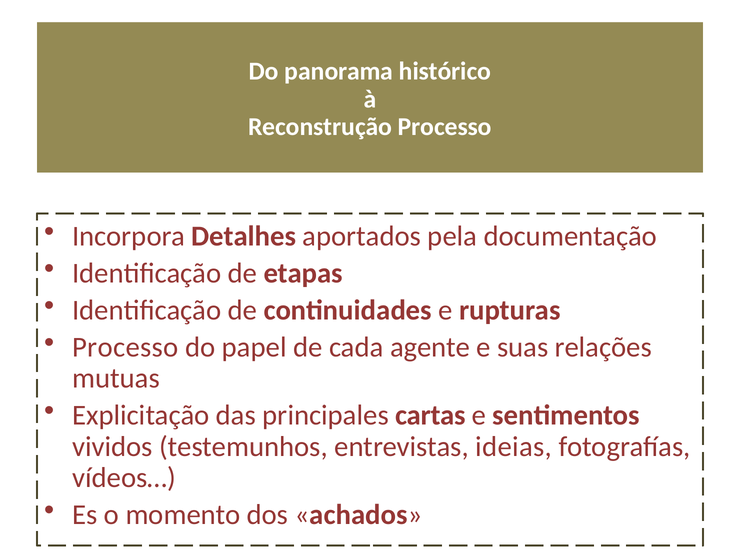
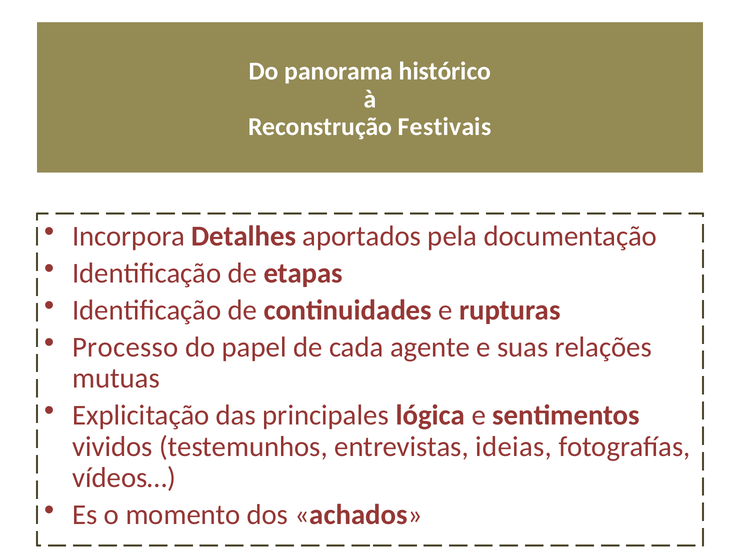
Reconstrução Processo: Processo -> Festivais (445, 127)
cartas: cartas -> lógica (430, 415)
